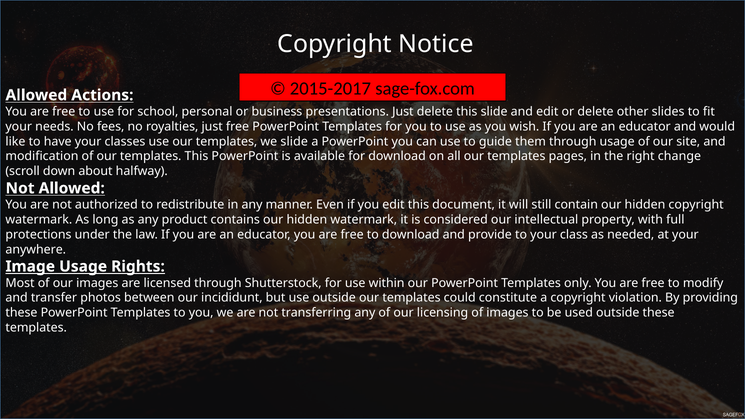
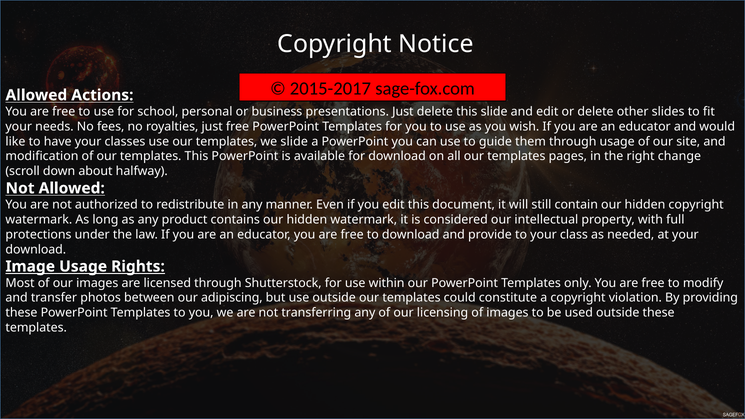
anywhere: anywhere -> download (36, 249)
incididunt: incididunt -> adipiscing (232, 298)
